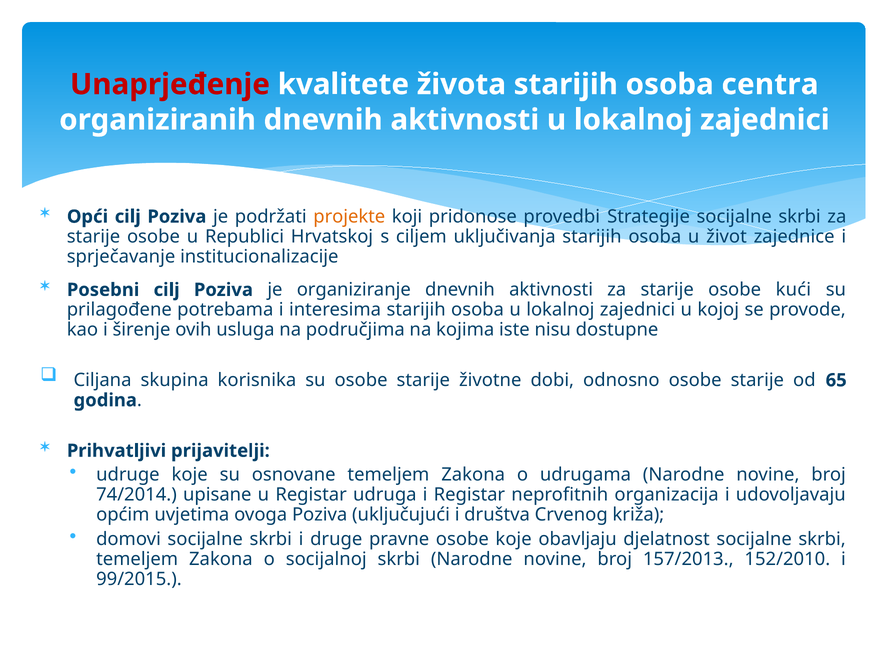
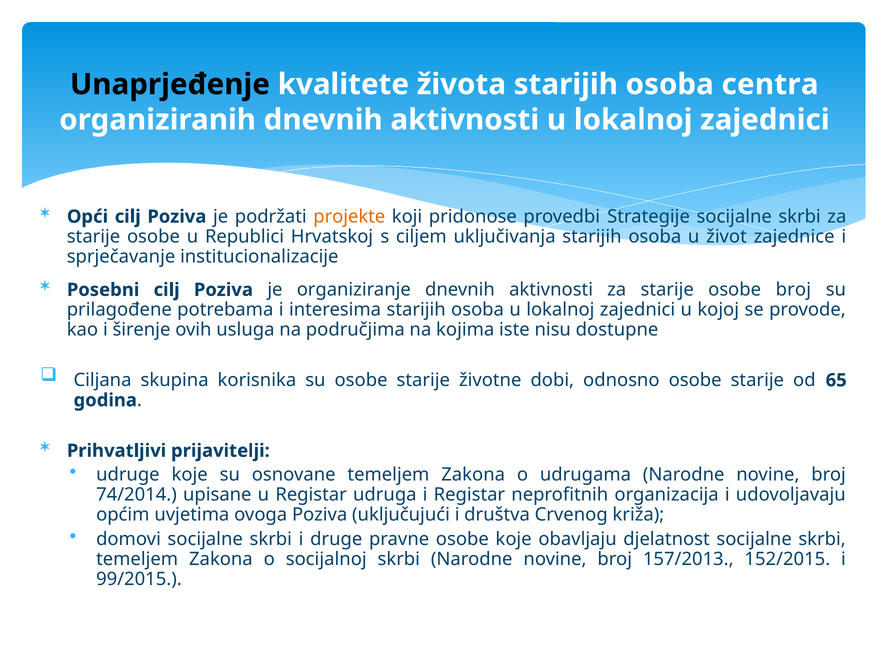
Unaprjeđenje colour: red -> black (170, 84)
osobe kući: kući -> broj (793, 290)
152/2010: 152/2010 -> 152/2015 (787, 559)
